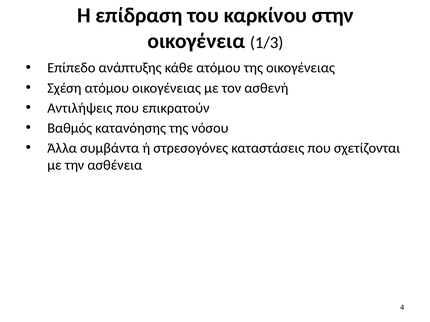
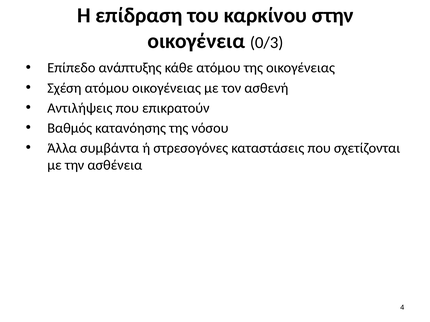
1/3: 1/3 -> 0/3 (267, 43)
